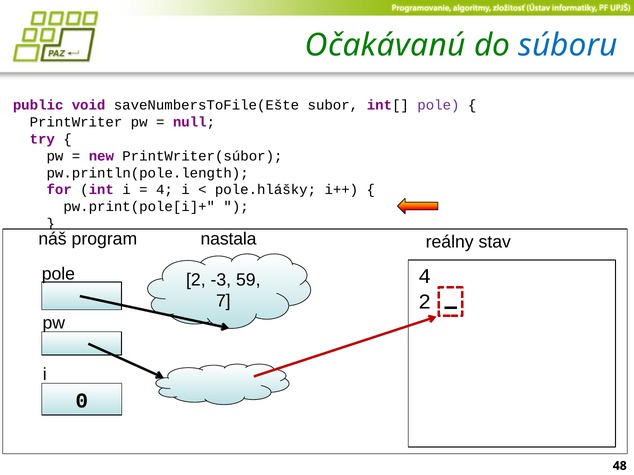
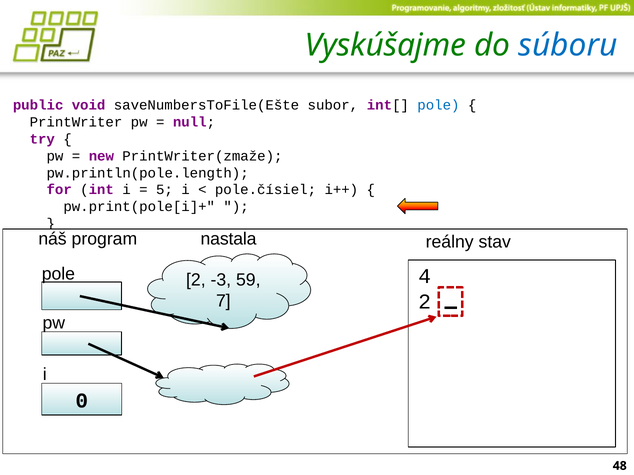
Očakávanú: Očakávanú -> Vyskúšajme (386, 45)
pole colour: purple -> blue (438, 105)
PrintWriter(súbor: PrintWriter(súbor -> PrintWriter(zmaže (202, 156)
4: 4 -> 5 (164, 190)
pole.hlášky: pole.hlášky -> pole.čísiel (266, 190)
